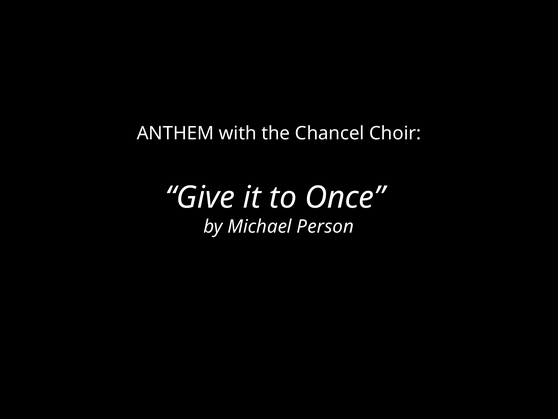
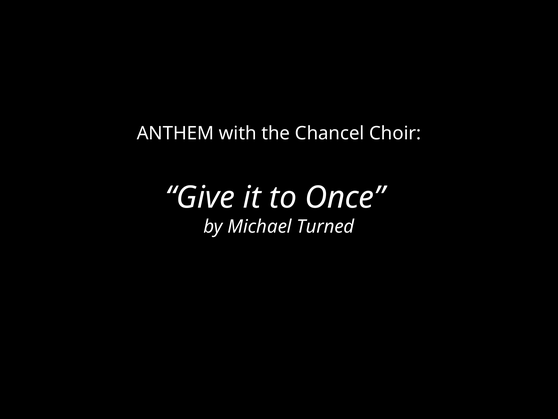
Person: Person -> Turned (325, 226)
